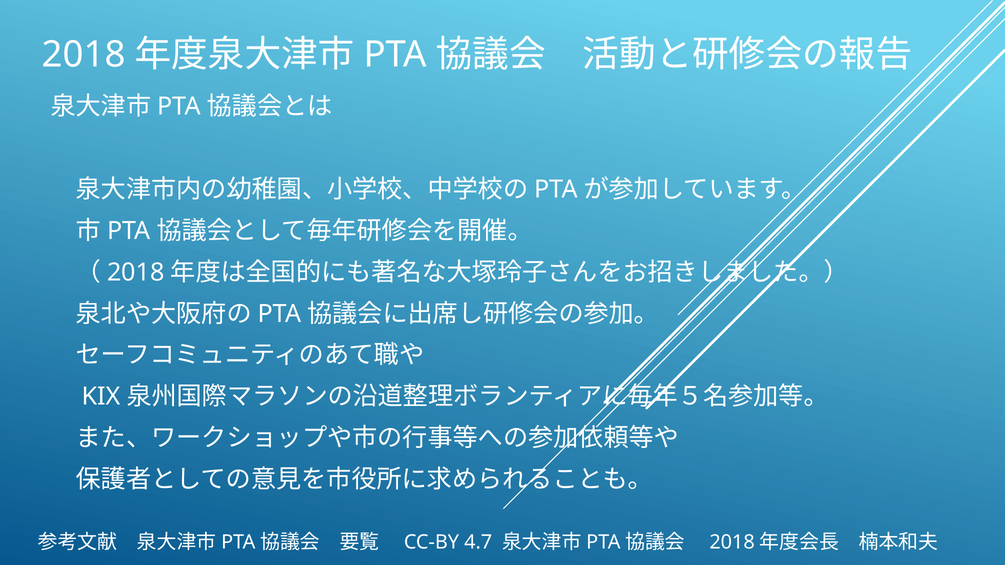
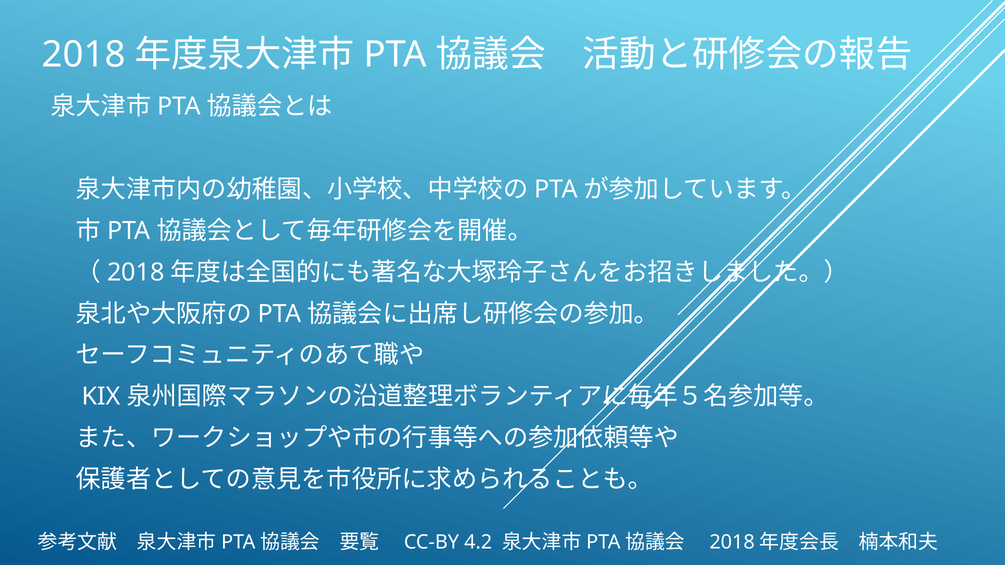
4.7: 4.7 -> 4.2 (478, 542)
